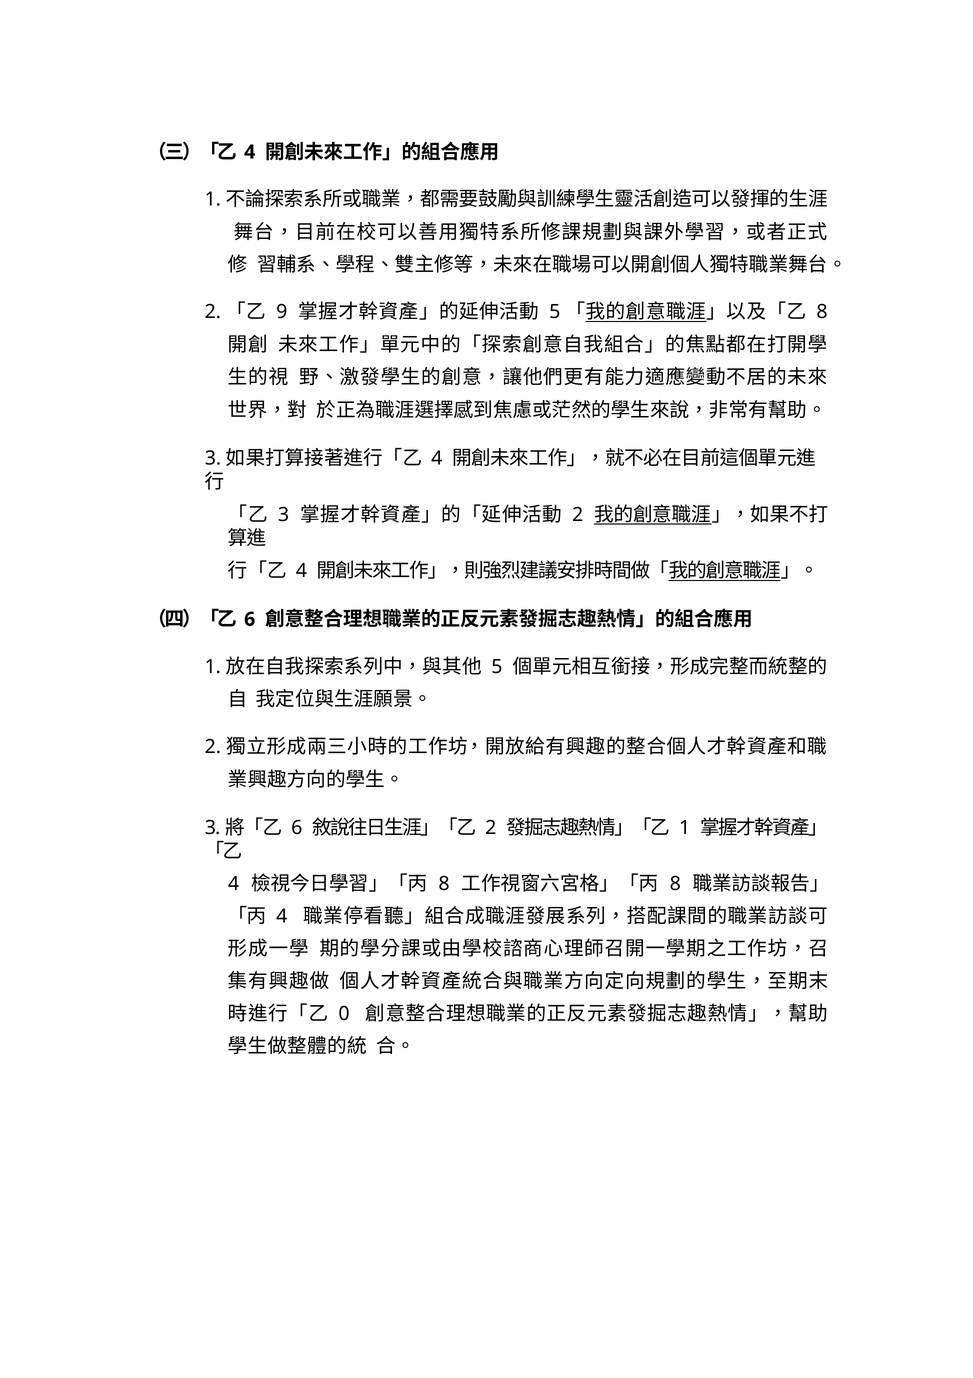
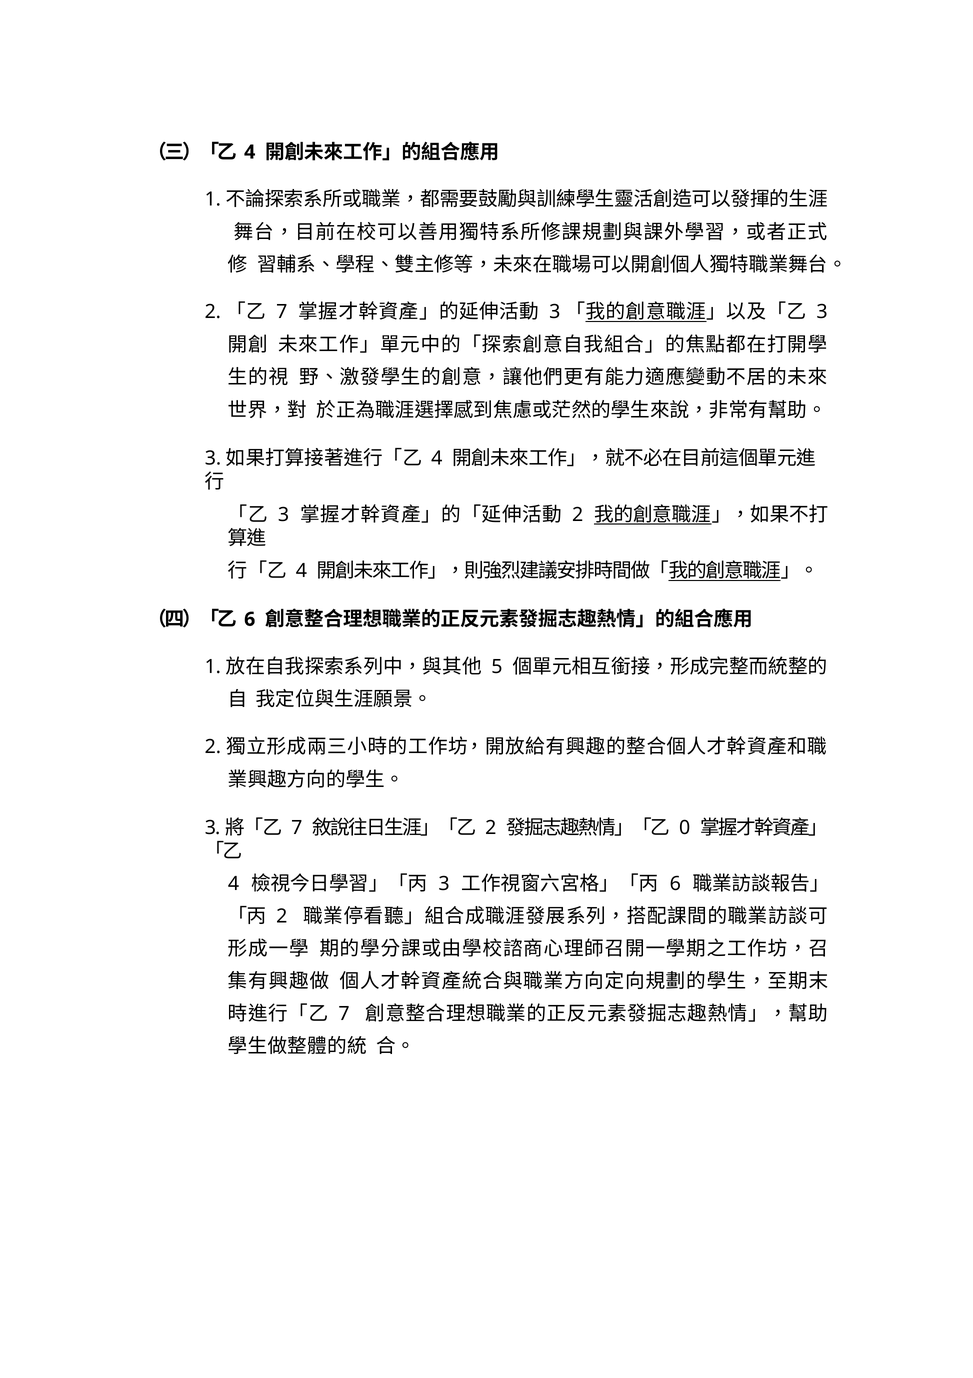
9: 9 -> 7 (282, 312)
5: 5 -> 3 (555, 312)
8: 8 -> 3 (822, 312)
6: 6 -> 7 (297, 828)
1: 1 -> 0 (685, 828)
8: 8 -> 3 (444, 884)
8: 8 -> 6 (675, 884)
4: 4 -> 2 (282, 916)
0: 0 -> 7 (344, 1014)
